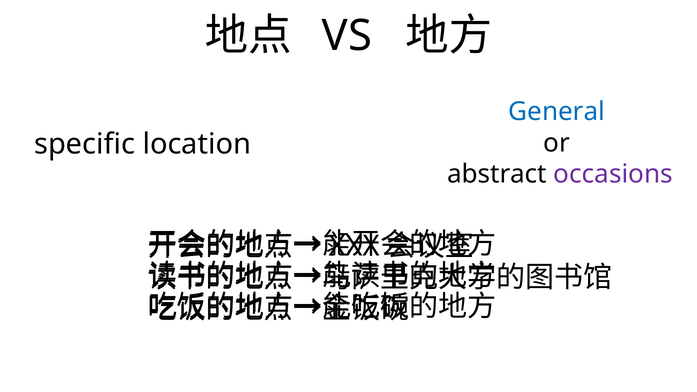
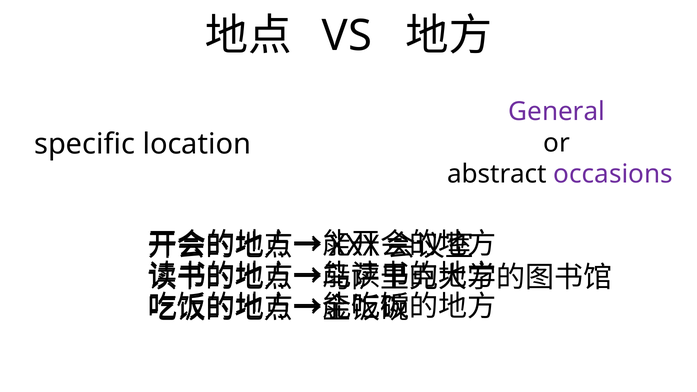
General colour: blue -> purple (557, 112)
